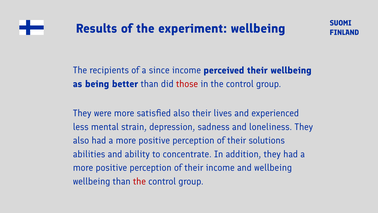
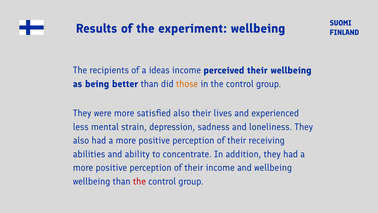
since: since -> ideas (159, 70)
those colour: red -> orange (187, 84)
solutions: solutions -> receiving (267, 140)
